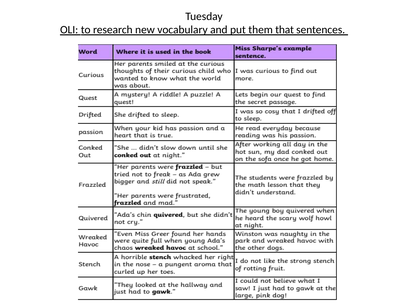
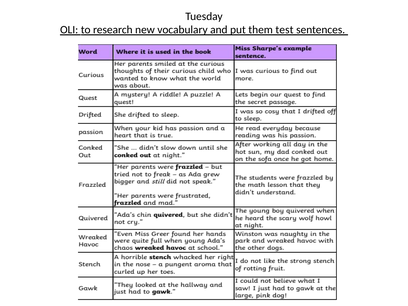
that: that -> test (284, 30)
